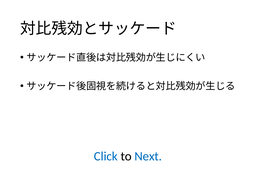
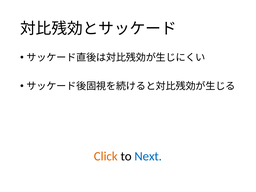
Click colour: blue -> orange (106, 156)
